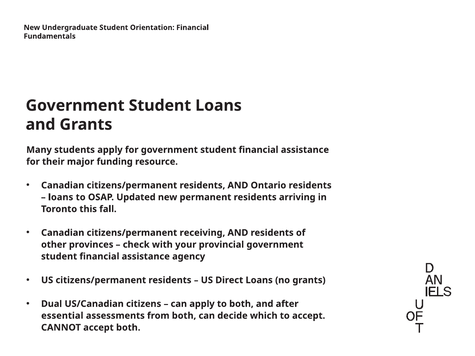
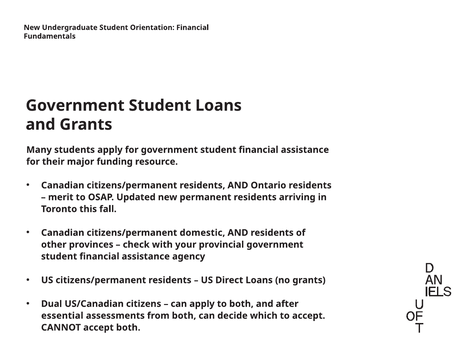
loans: loans -> merit (61, 197)
receiving: receiving -> domestic (202, 233)
